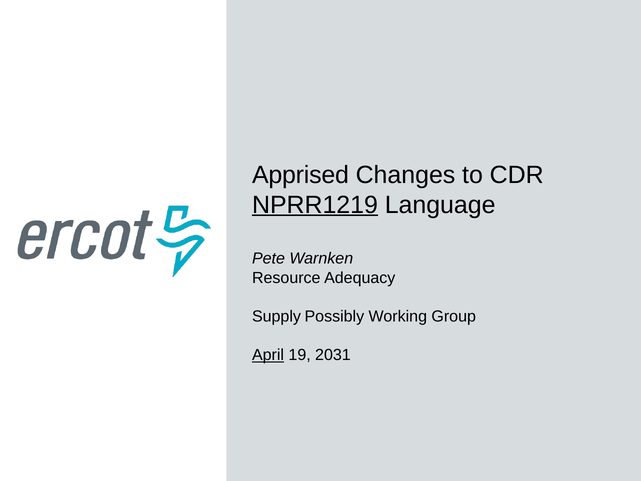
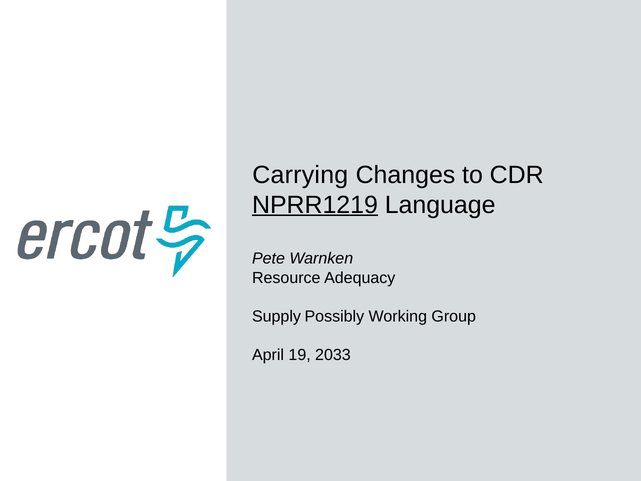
Apprised: Apprised -> Carrying (300, 175)
April underline: present -> none (268, 355)
2031: 2031 -> 2033 (333, 355)
